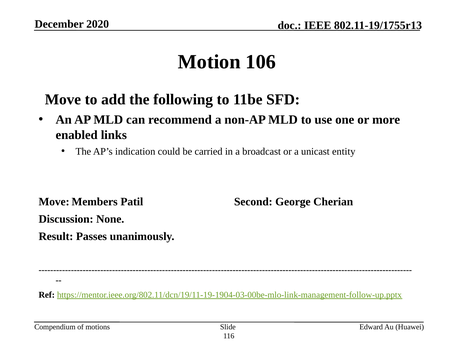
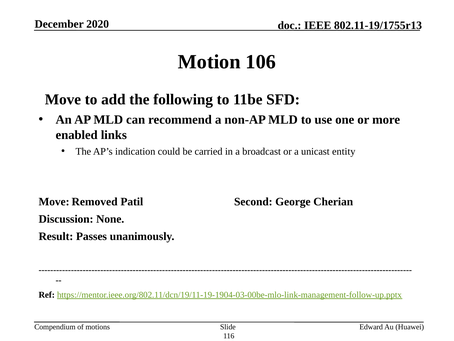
Members: Members -> Removed (95, 201)
